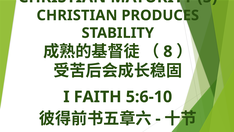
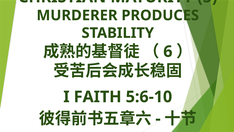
CHRISTIAN: CHRISTIAN -> MURDERER (77, 15)
8: 8 -> 6 (168, 51)
